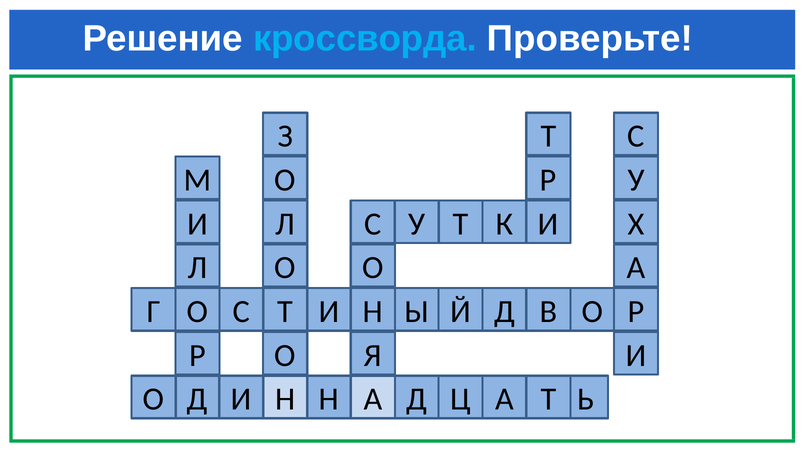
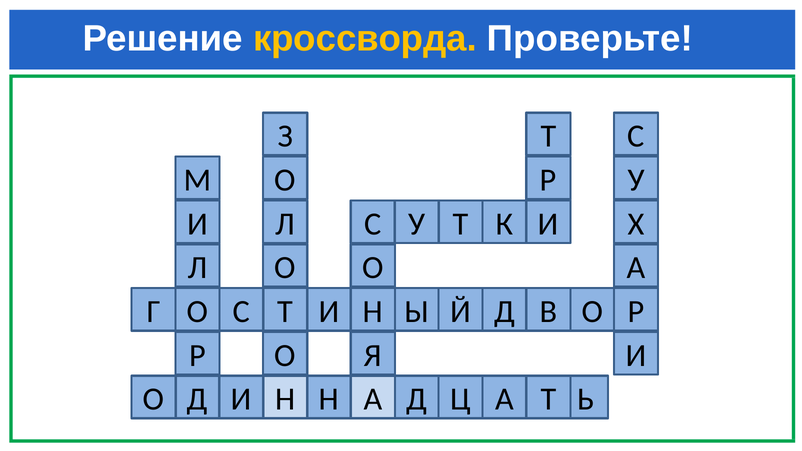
кроссворда colour: light blue -> yellow (365, 39)
